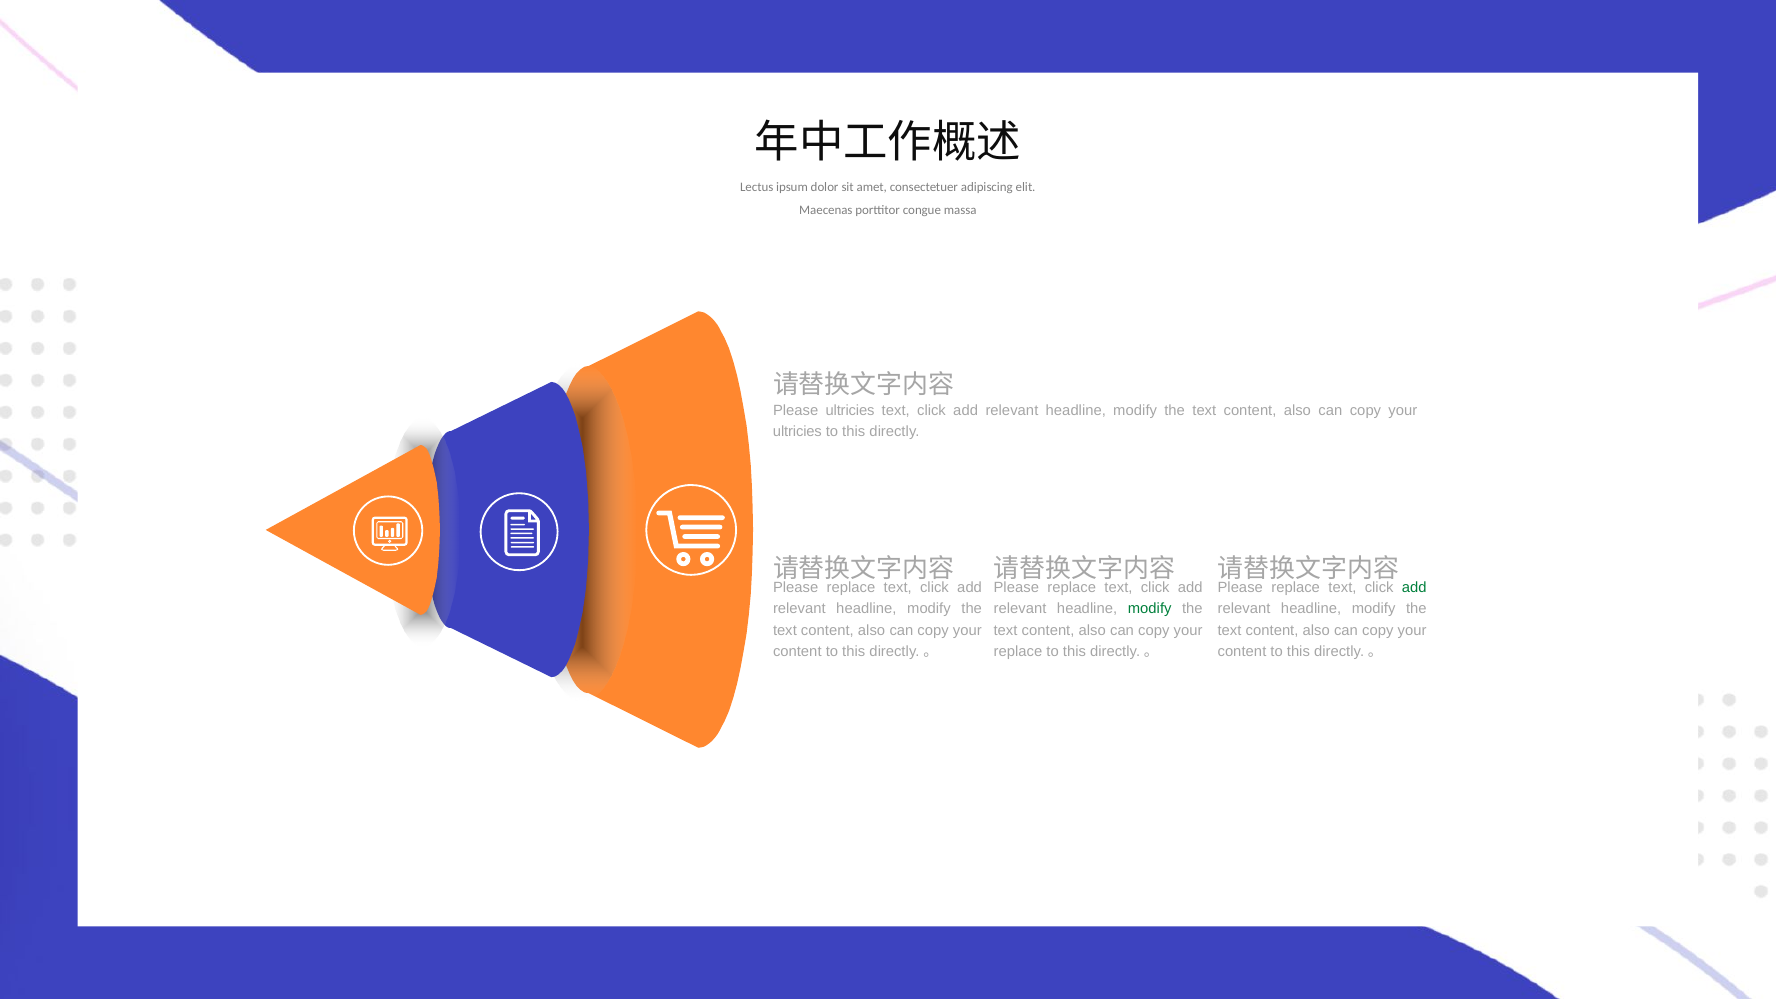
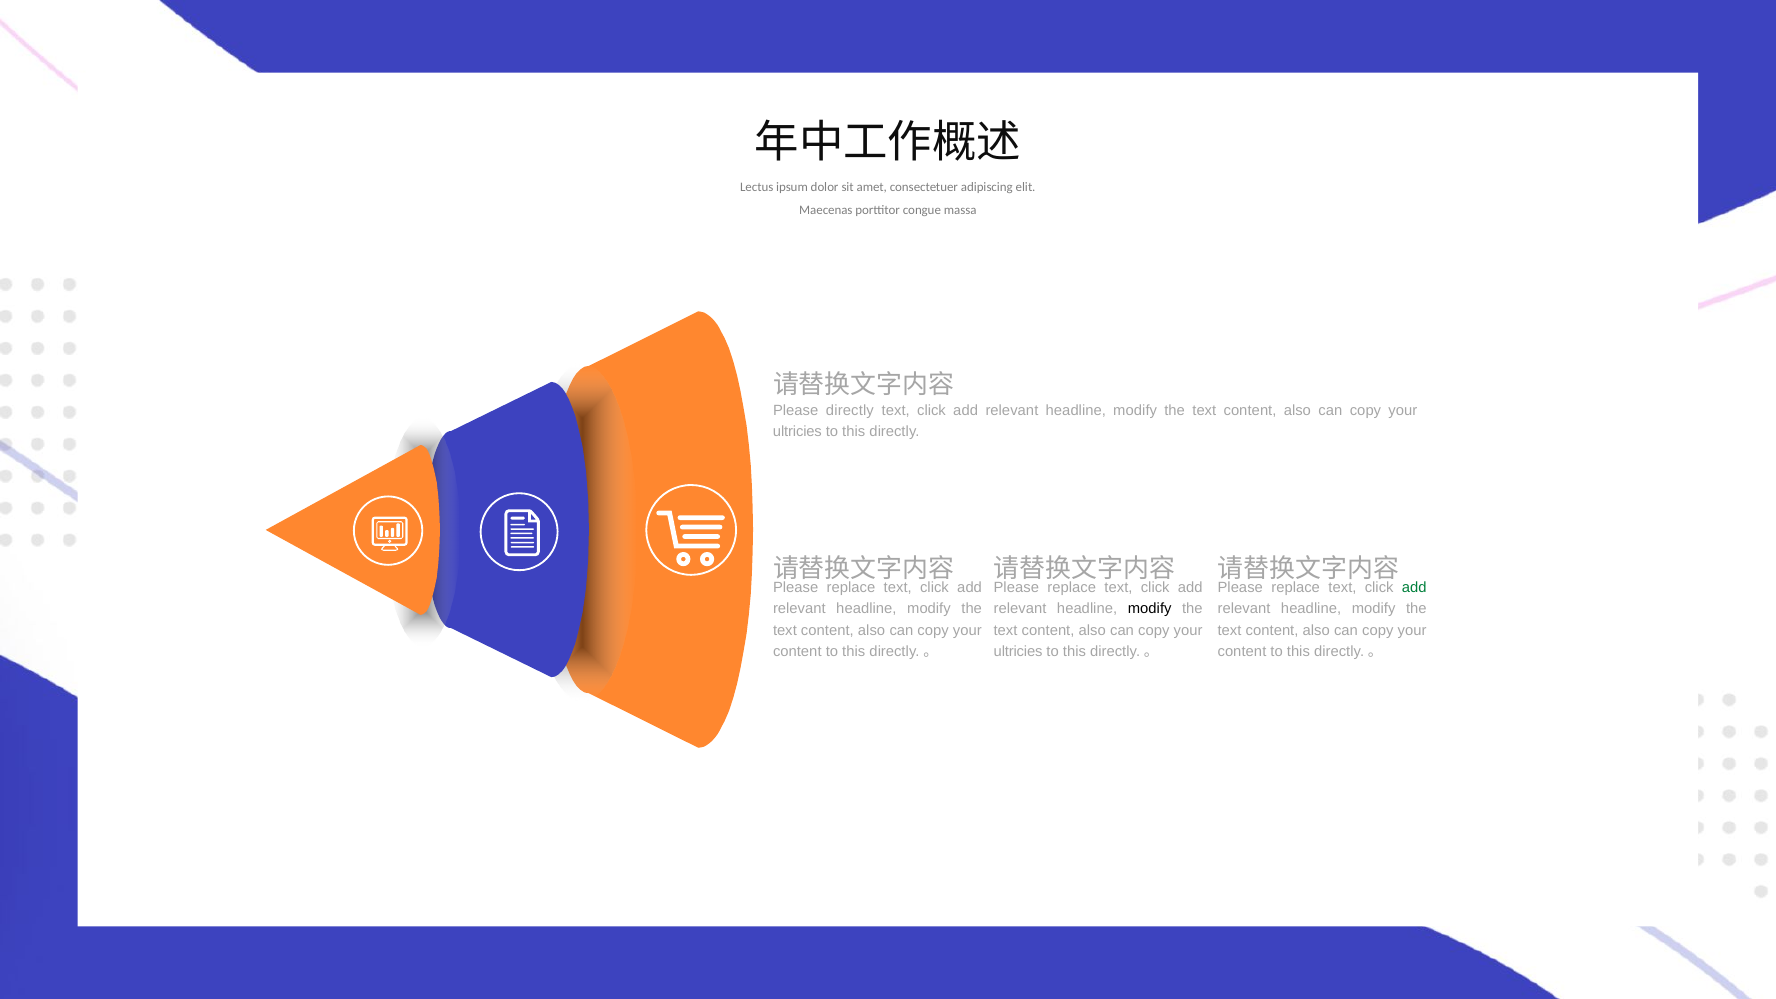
Please ultricies: ultricies -> directly (850, 411)
modify colour: green -> black (1150, 609)
replace: replace -> ultricies (1018, 652)
